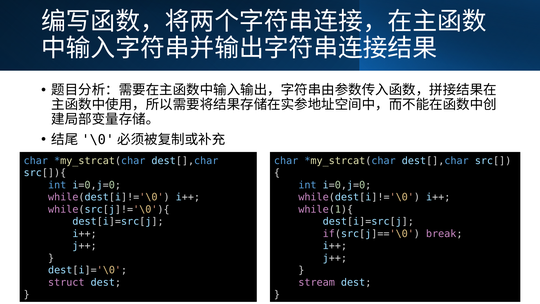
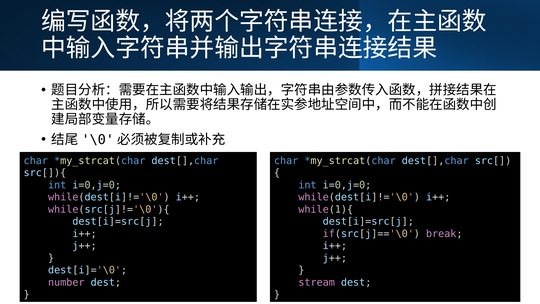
struct: struct -> number (66, 282)
